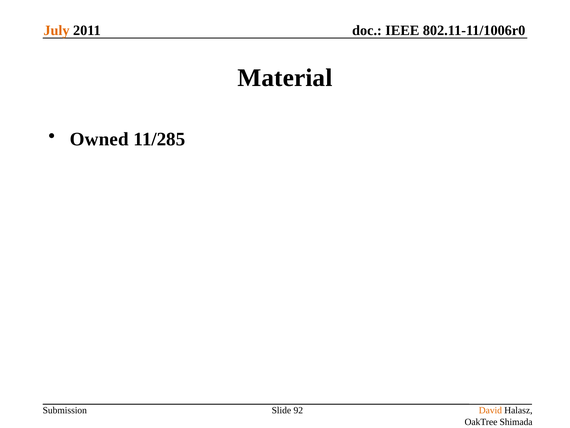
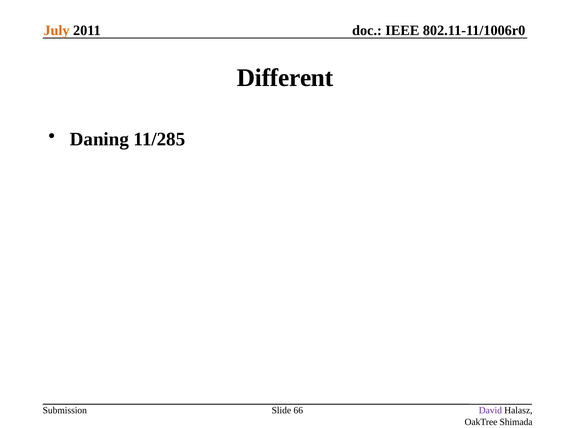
Material: Material -> Different (285, 78)
Owned: Owned -> Daning (99, 139)
92: 92 -> 66 (298, 410)
David colour: orange -> purple (490, 410)
